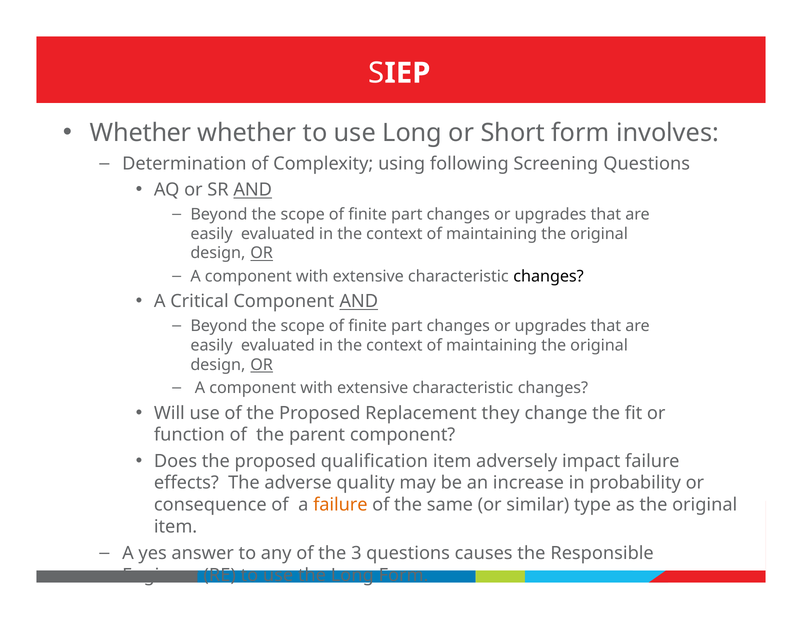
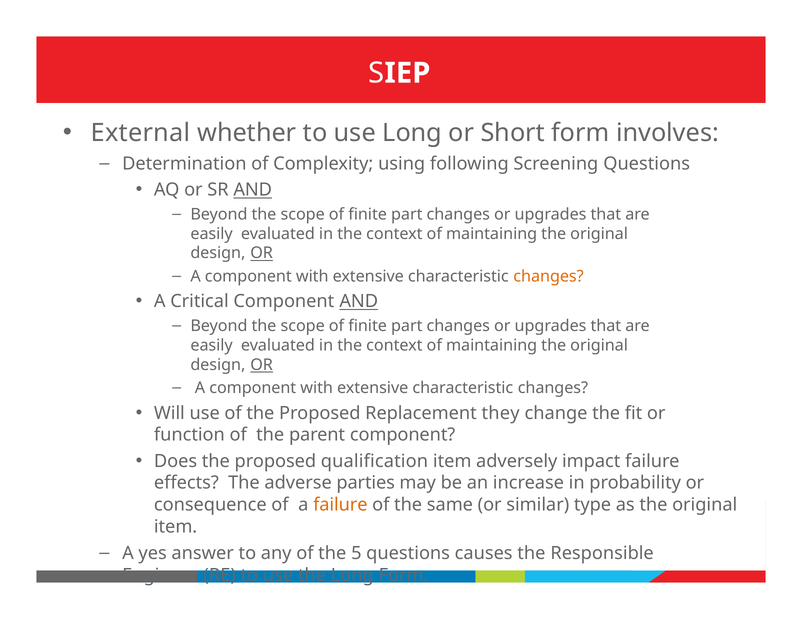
Whether: Whether -> External (140, 133)
changes colour: black -> orange (549, 277)
quality: quality -> parties (366, 484)
3: 3 -> 5 (356, 554)
